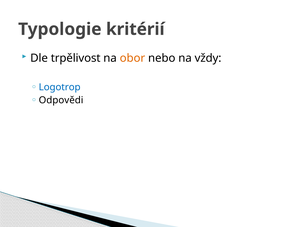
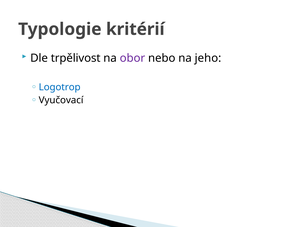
obor colour: orange -> purple (132, 58)
vždy: vždy -> jeho (208, 58)
Odpovědi: Odpovědi -> Vyučovací (61, 100)
